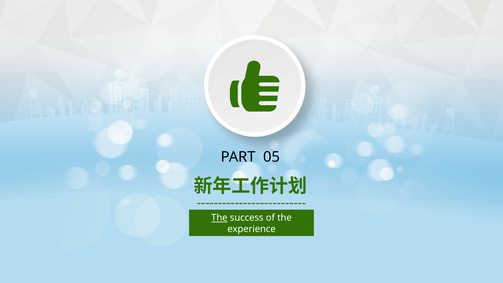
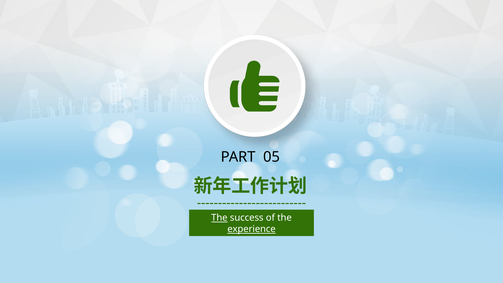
experience underline: none -> present (252, 229)
